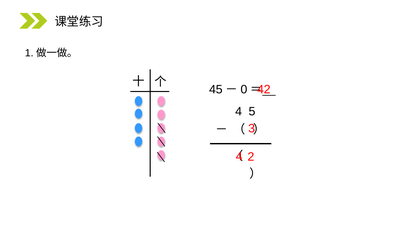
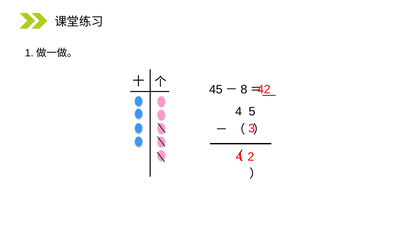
0: 0 -> 8 (244, 90)
